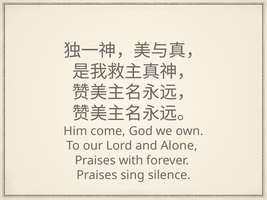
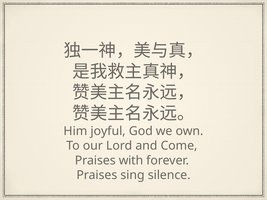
come: come -> joyful (108, 131)
Alone: Alone -> Come (179, 146)
